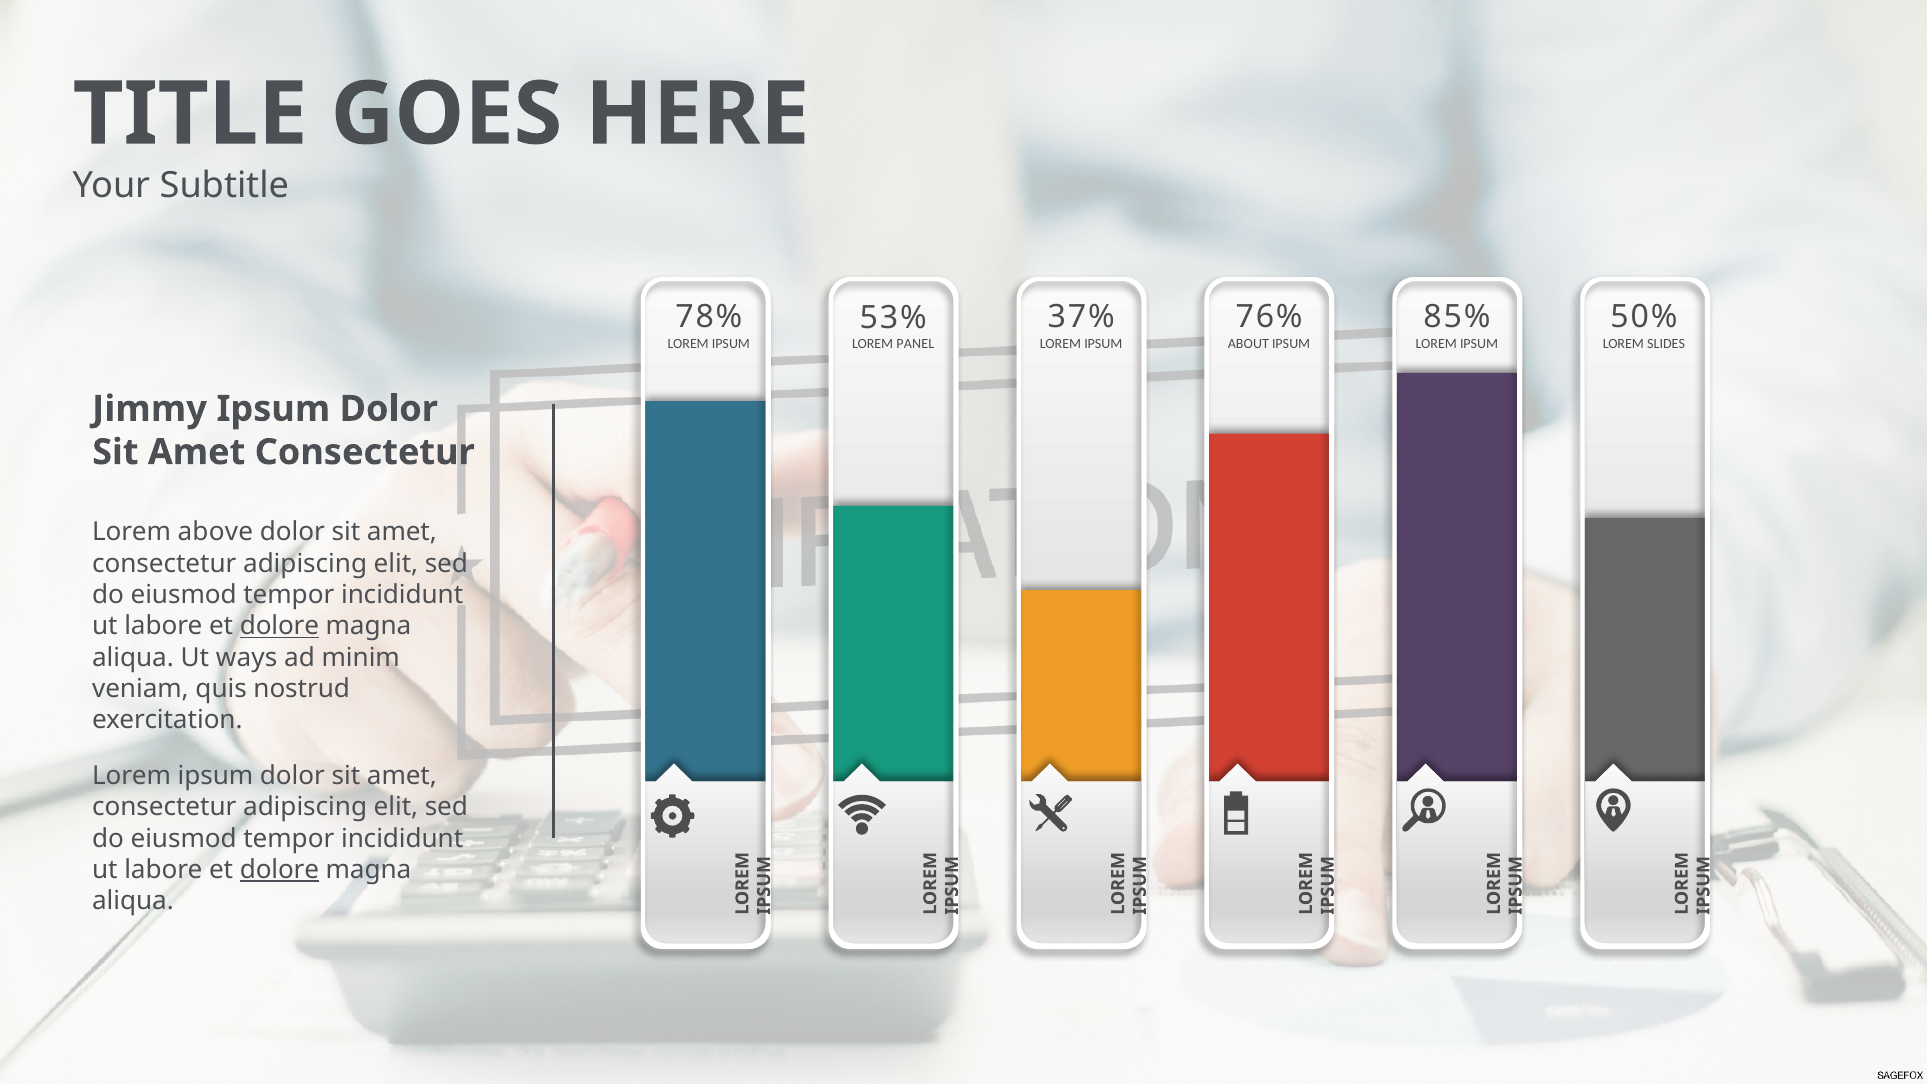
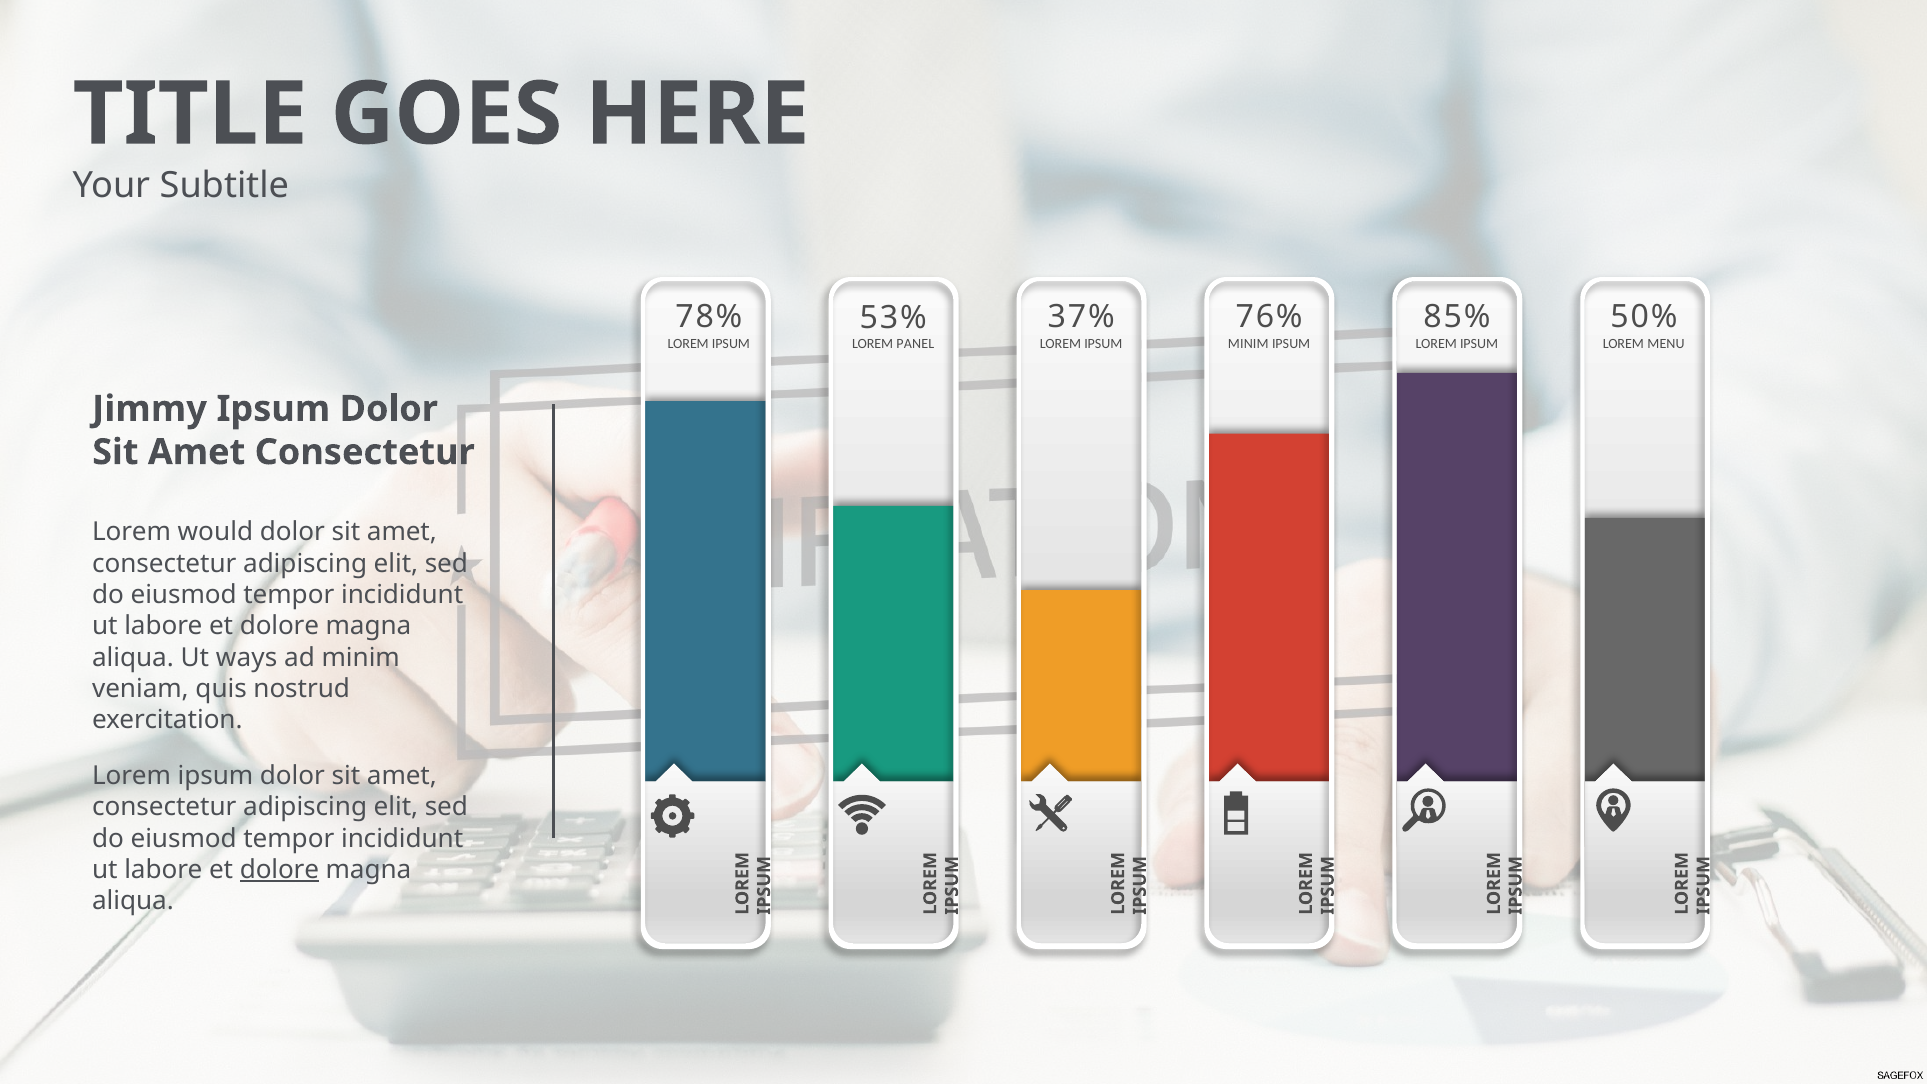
ABOUT: ABOUT -> MINIM (1248, 344)
SLIDES: SLIDES -> MENU (1666, 344)
above: above -> would (215, 532)
dolore underline: present -> none (279, 626)
